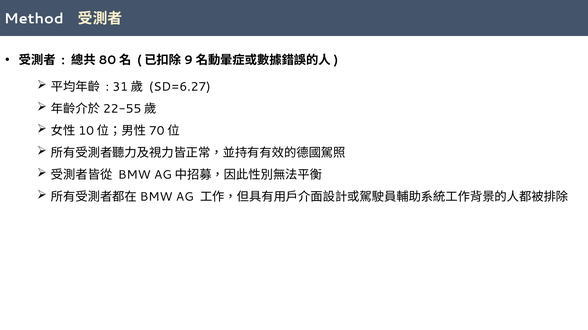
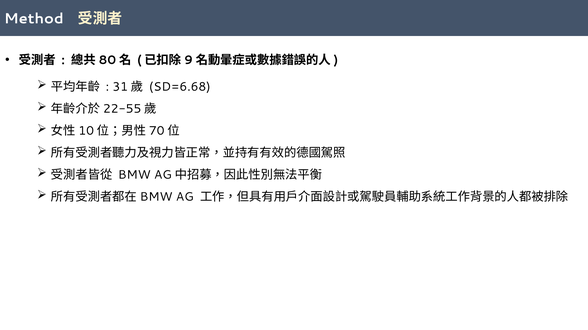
SD=6.27: SD=6.27 -> SD=6.68 (180, 87)
